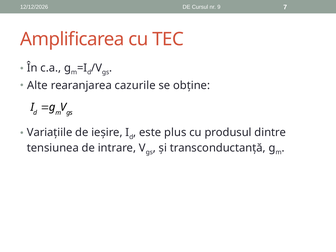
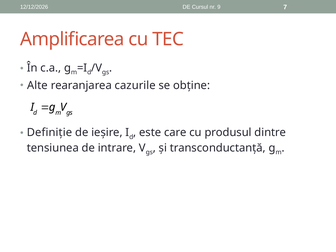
Variațiile: Variațiile -> Definiție (50, 133)
plus: plus -> care (175, 133)
